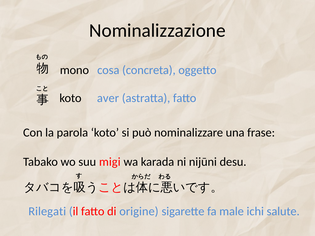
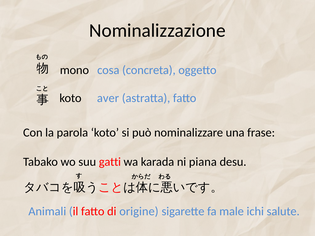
migi: migi -> gatti (110, 162)
nijūni: nijūni -> piana (203, 162)
Rilegati: Rilegati -> Animali (47, 212)
